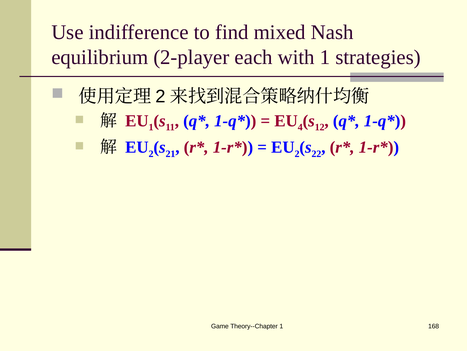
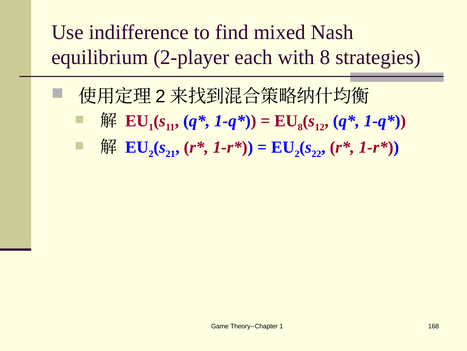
with 1: 1 -> 8 (325, 57)
4: 4 -> 8 (300, 127)
